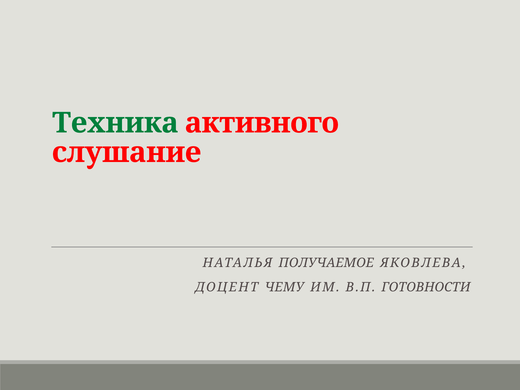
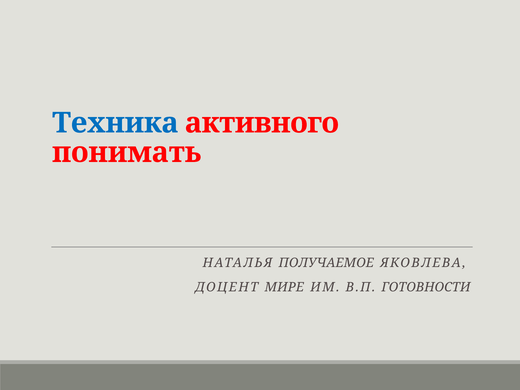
Техника colour: green -> blue (115, 123)
слушание: слушание -> понимать (127, 152)
ЧЕМУ: ЧЕМУ -> МИРЕ (284, 287)
